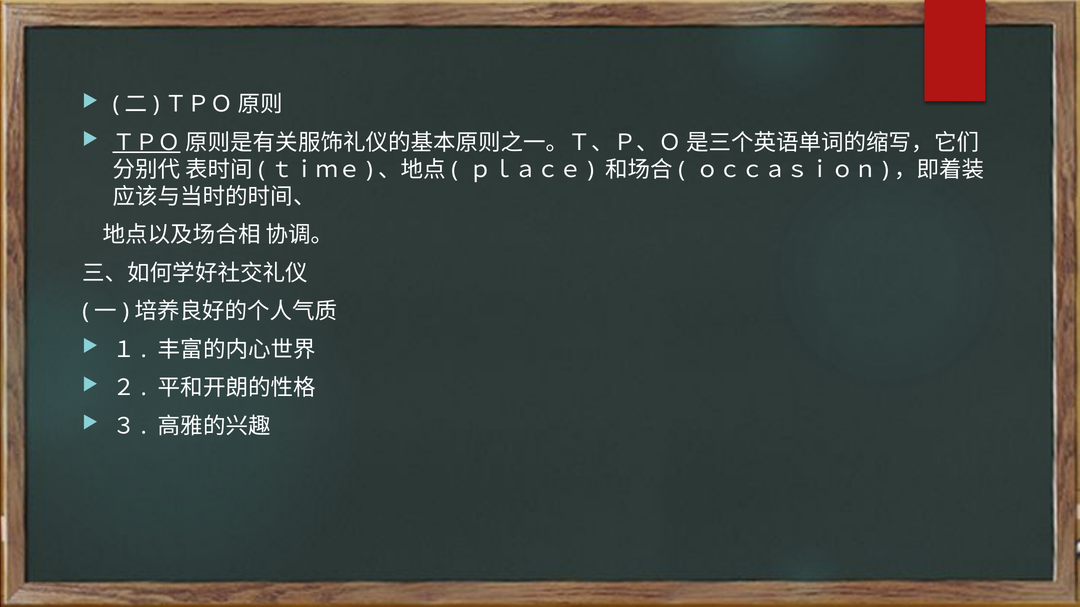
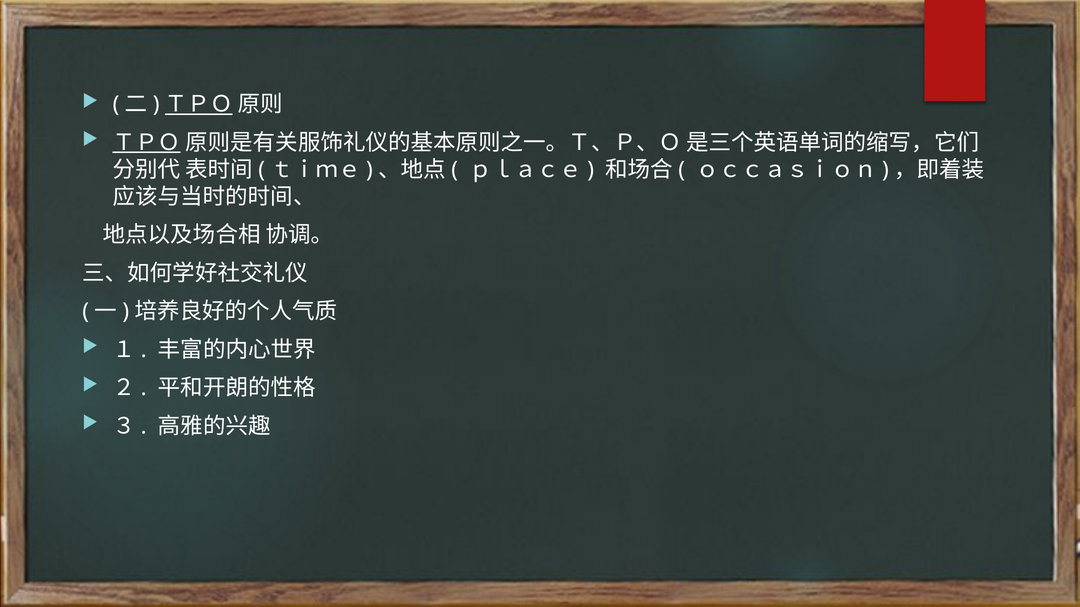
ＴＰＯ underline: none -> present (199, 105)
